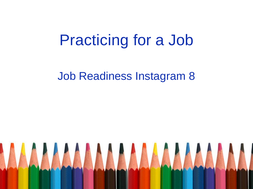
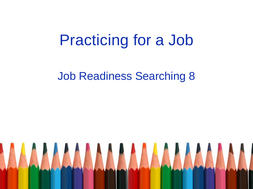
Instagram: Instagram -> Searching (161, 77)
